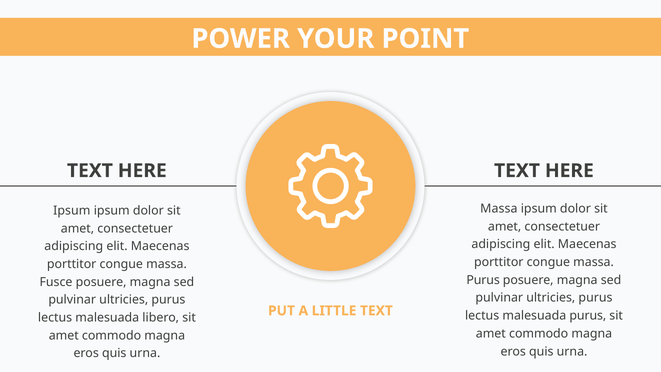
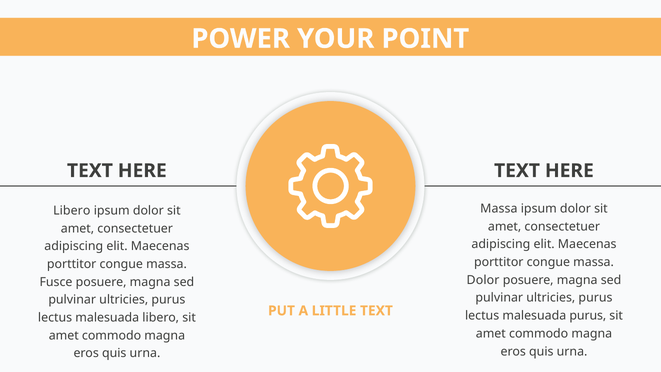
Ipsum: Ipsum -> Libero (72, 211)
Purus: Purus -> Dolor (483, 280)
